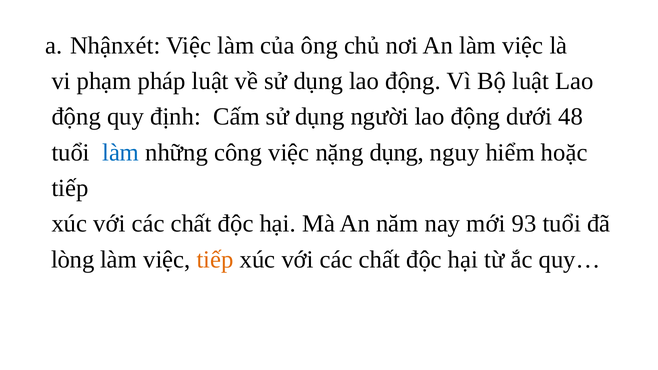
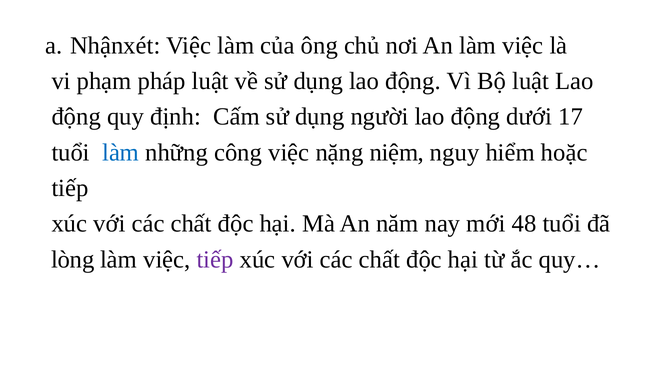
48: 48 -> 17 (571, 117)
nặng dụng: dụng -> niệm (397, 153)
93: 93 -> 48 (524, 224)
tiếp colour: orange -> purple (215, 260)
